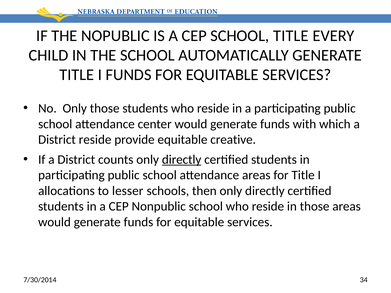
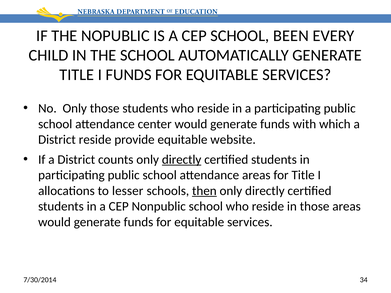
SCHOOL TITLE: TITLE -> BEEN (291, 36)
creative: creative -> website (233, 140)
then underline: none -> present (204, 191)
